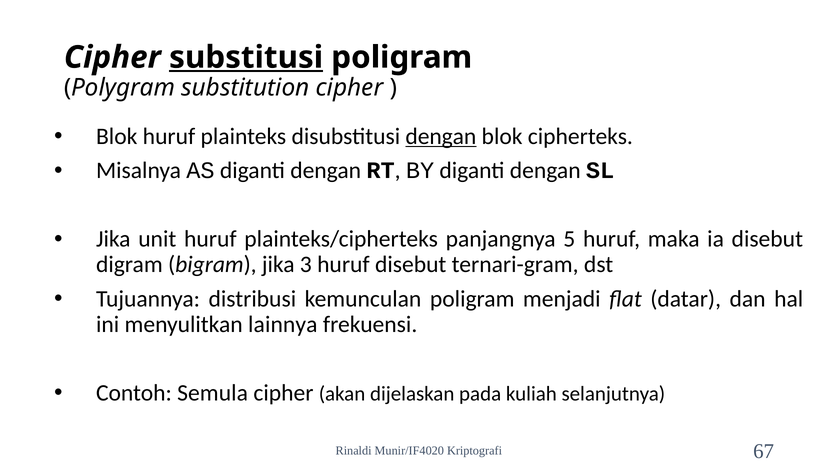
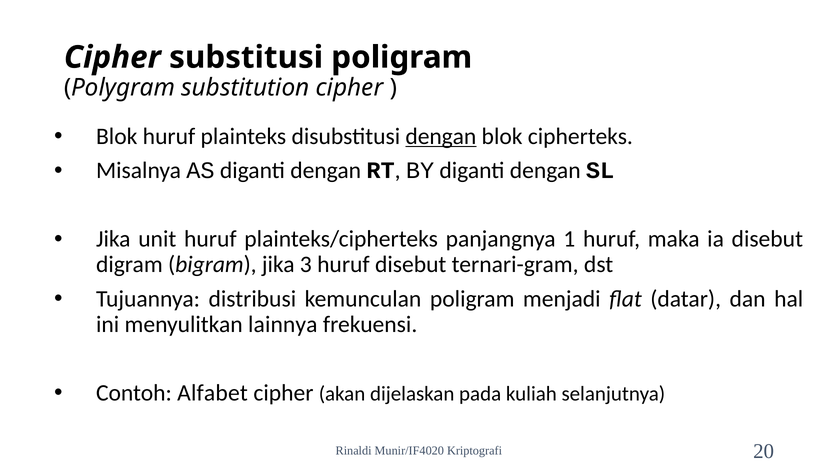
substitusi underline: present -> none (246, 57)
5: 5 -> 1 (569, 239)
Semula: Semula -> Alfabet (213, 392)
67: 67 -> 20 (764, 451)
